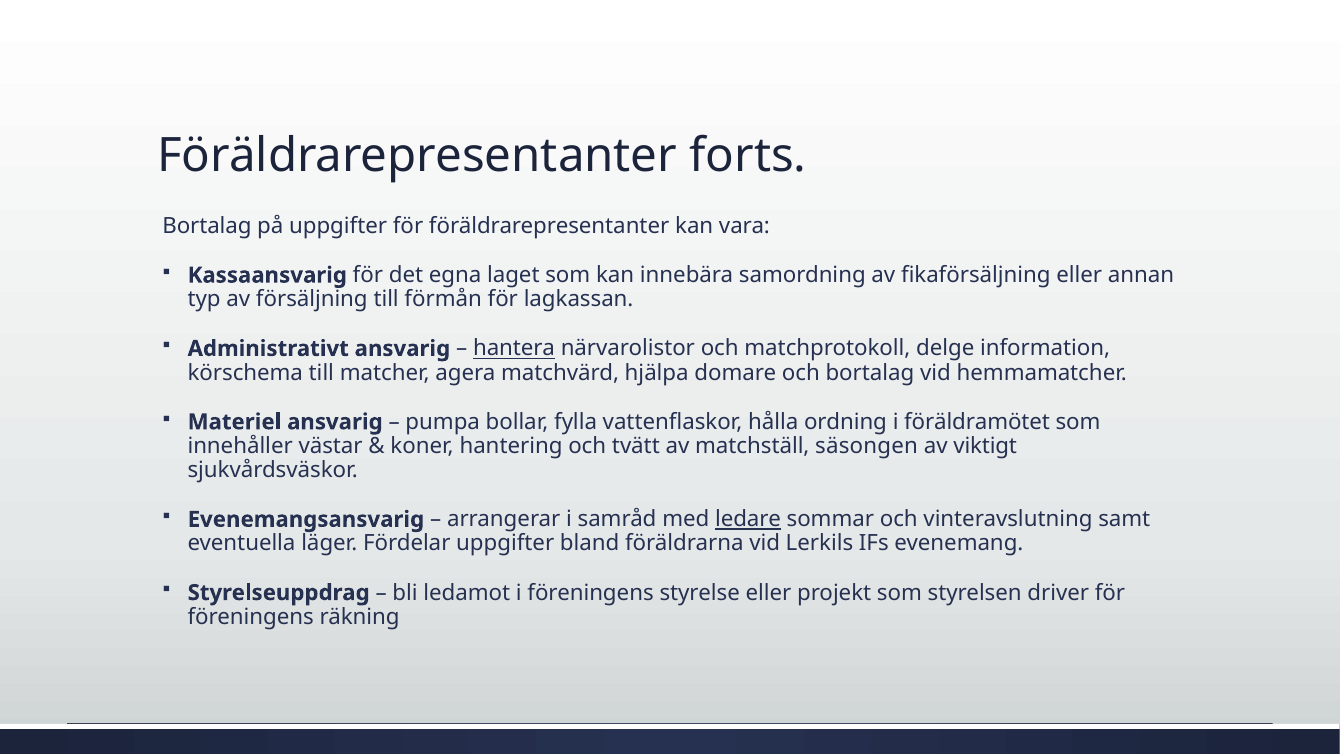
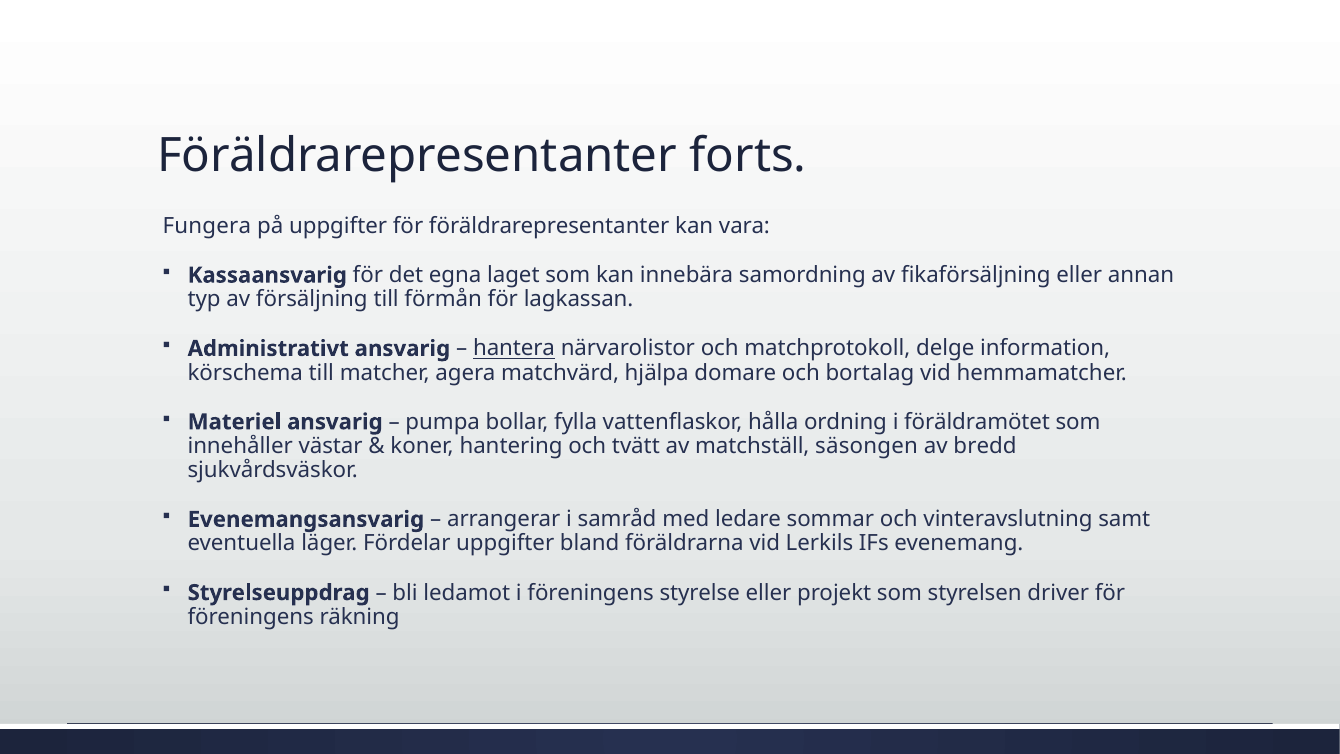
Bortalag: Bortalag -> Fungera (207, 226)
viktigt: viktigt -> bredd (985, 446)
ledare underline: present -> none (748, 519)
